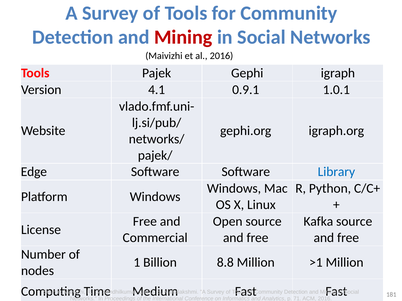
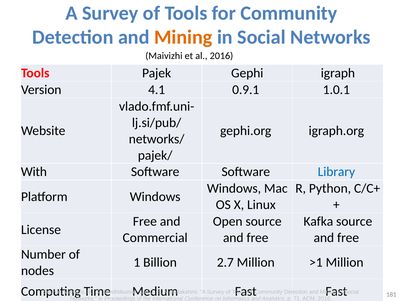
Mining colour: red -> orange (183, 37)
Edge: Edge -> With (34, 172)
8.8: 8.8 -> 2.7 (225, 263)
